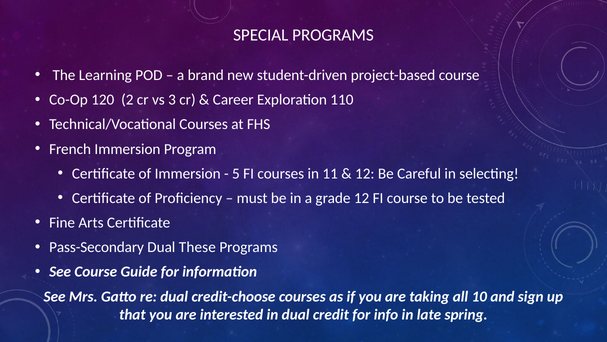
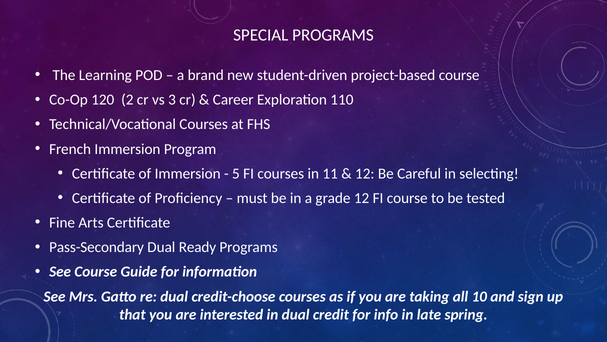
These: These -> Ready (197, 247)
